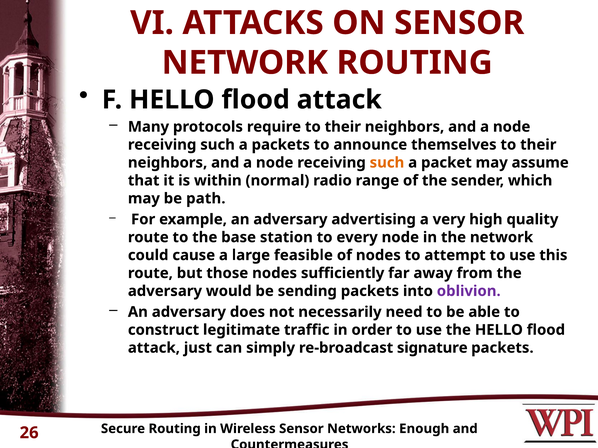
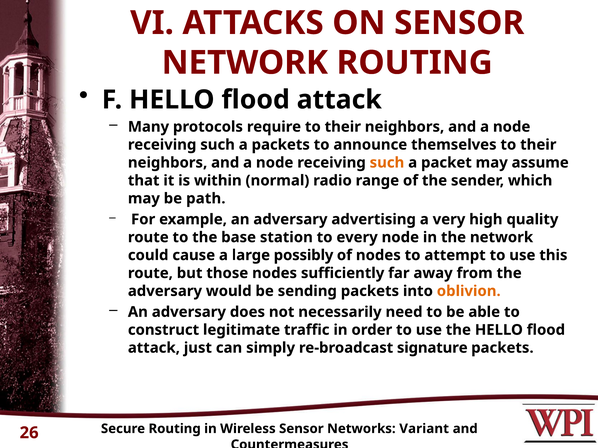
feasible: feasible -> possibly (304, 255)
oblivion colour: purple -> orange (469, 291)
Enough: Enough -> Variant (424, 429)
